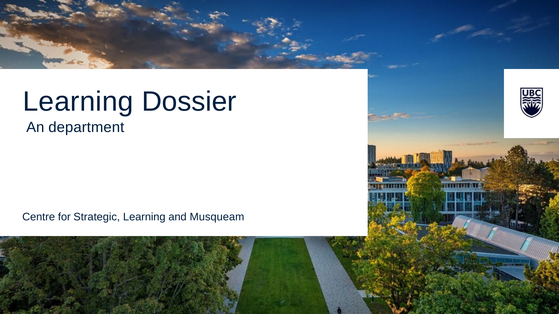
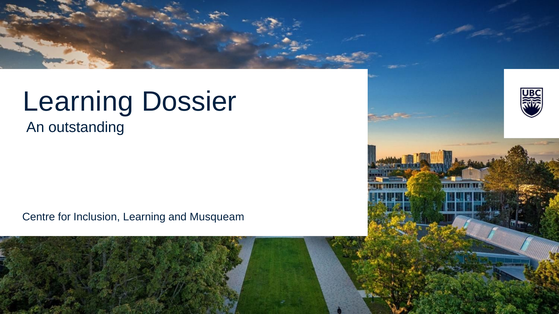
department: department -> outstanding (86, 127)
Strategic: Strategic -> Inclusion (97, 217)
